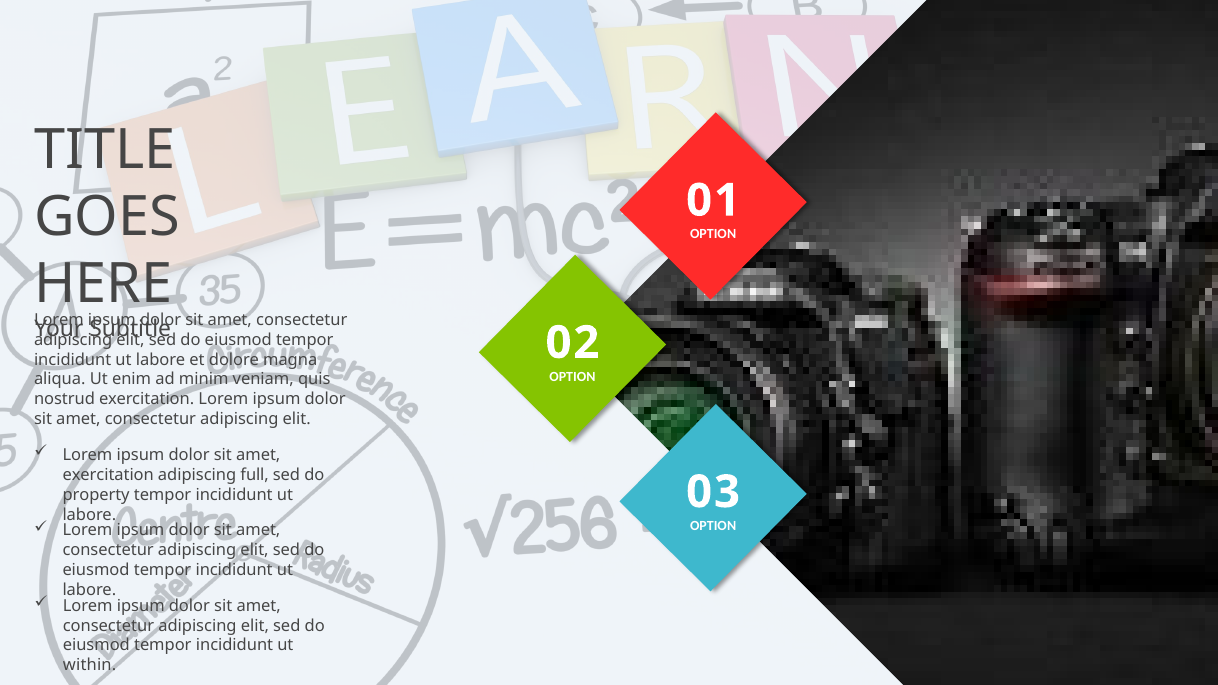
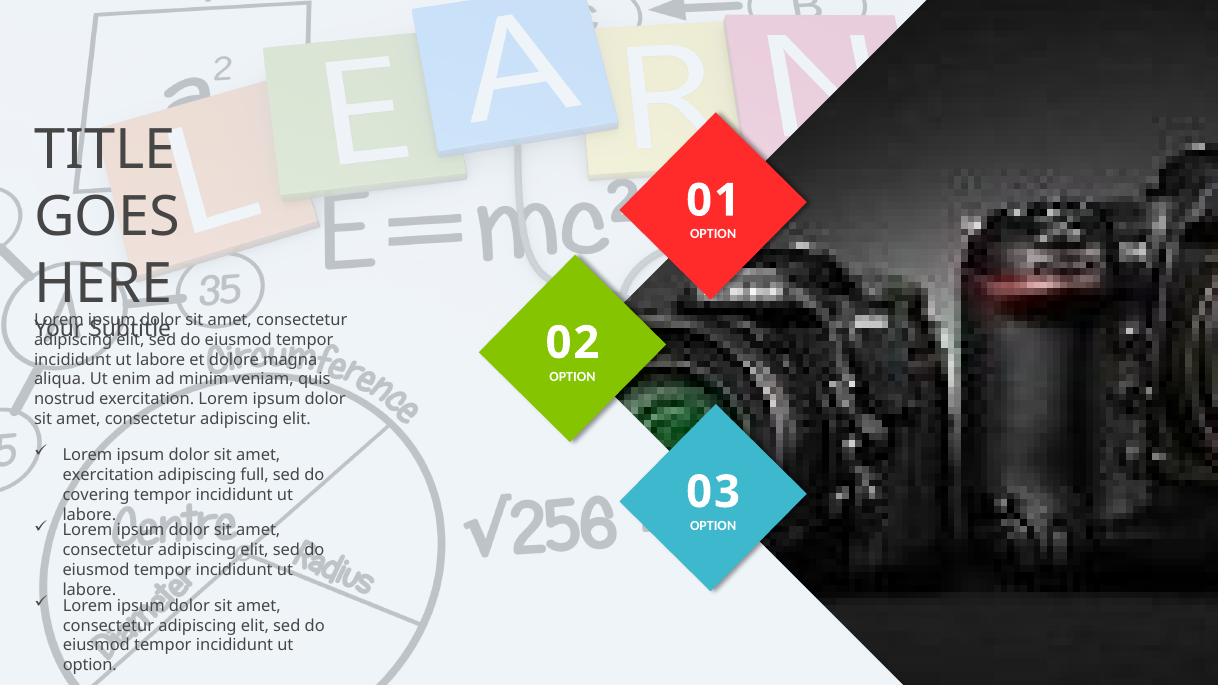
property: property -> covering (96, 495)
within: within -> option (90, 665)
